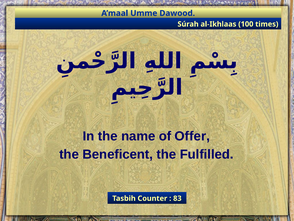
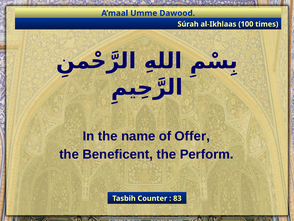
Fulfilled: Fulfilled -> Perform (207, 154)
